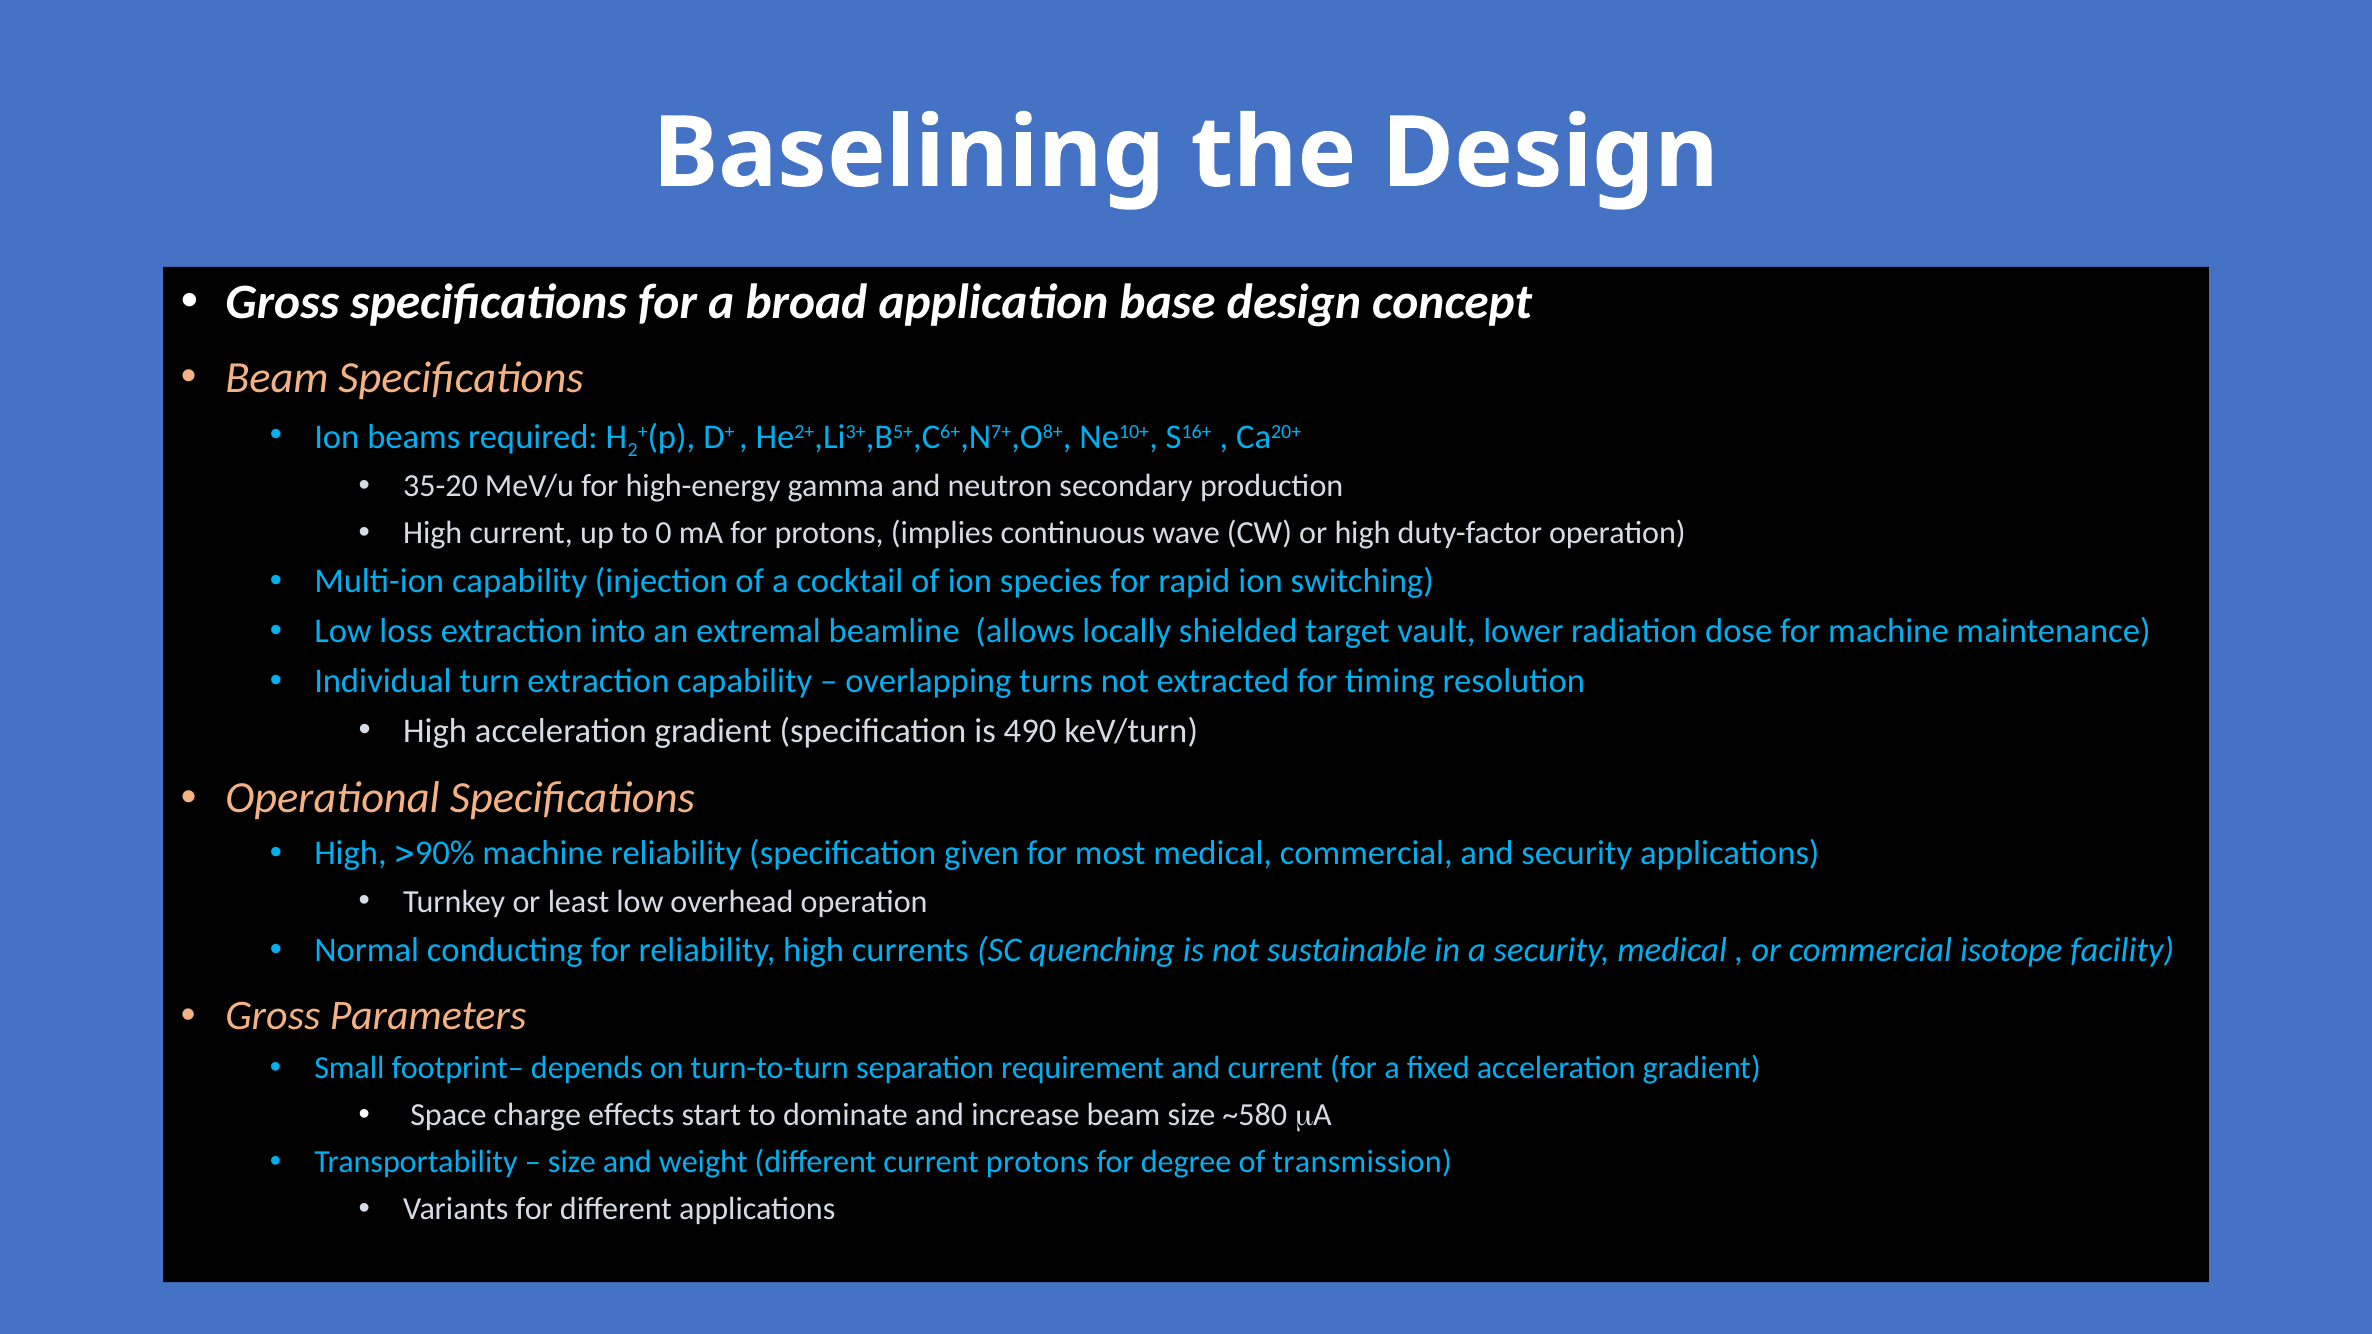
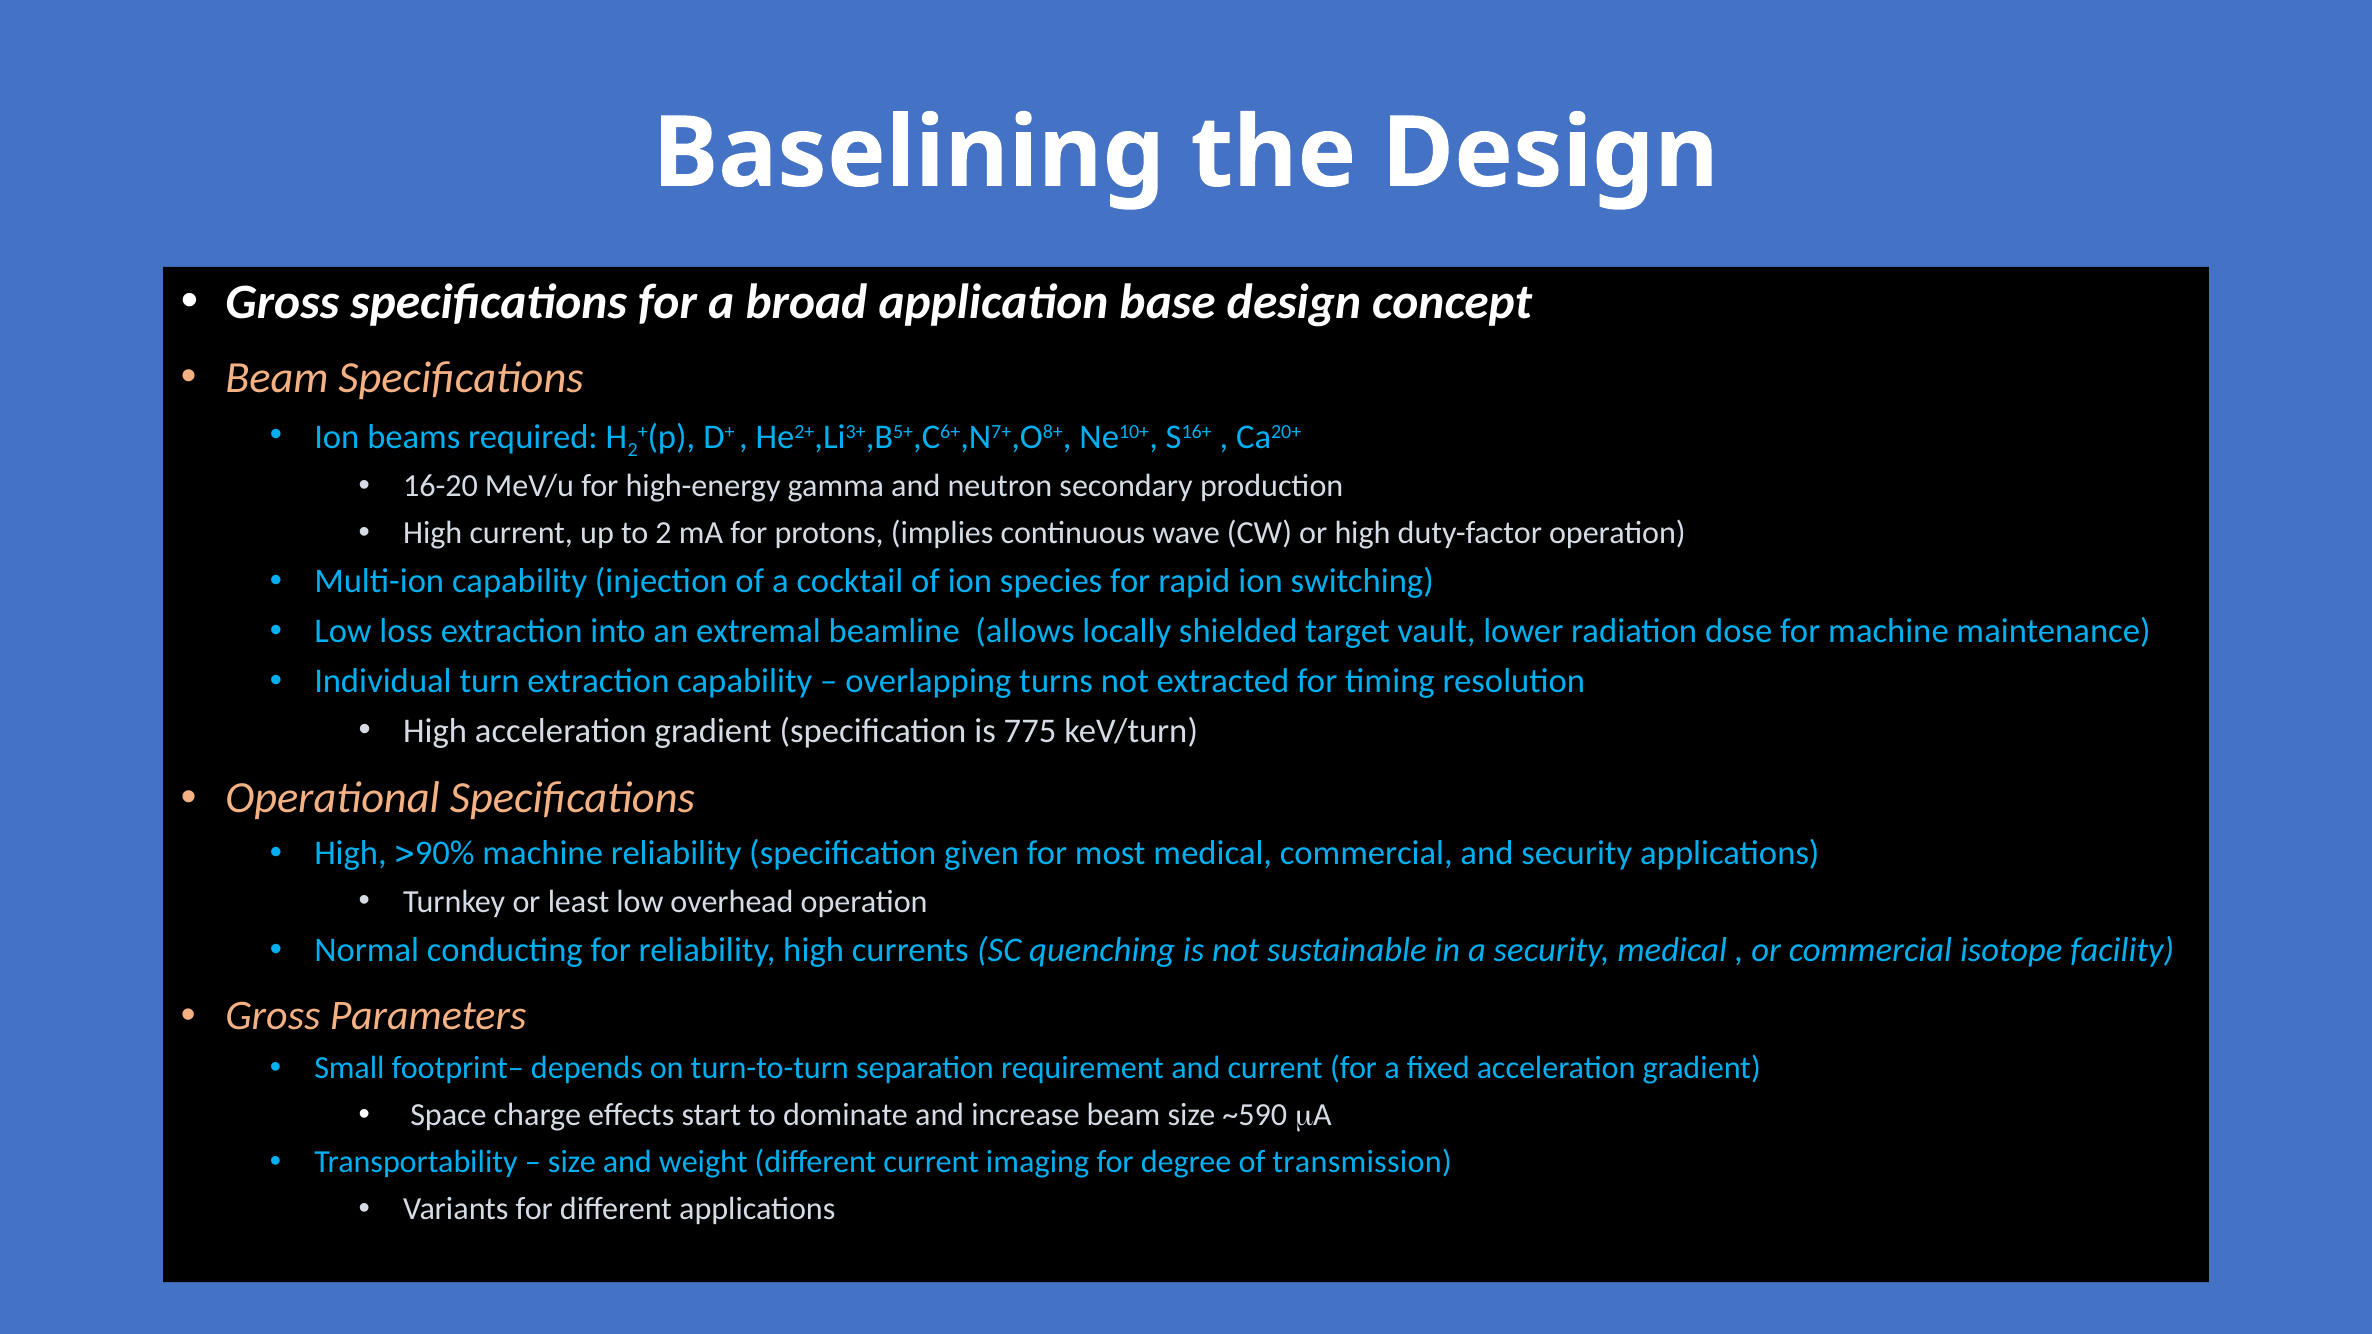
35-20: 35-20 -> 16-20 (441, 486)
to 0: 0 -> 2 (664, 533)
490: 490 -> 775 (1030, 731)
~580: ~580 -> ~590 (1255, 1115)
current protons: protons -> imaging (1038, 1162)
